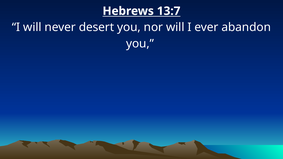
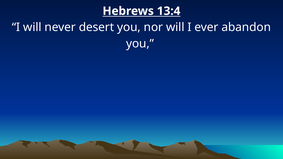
13:7: 13:7 -> 13:4 (169, 11)
